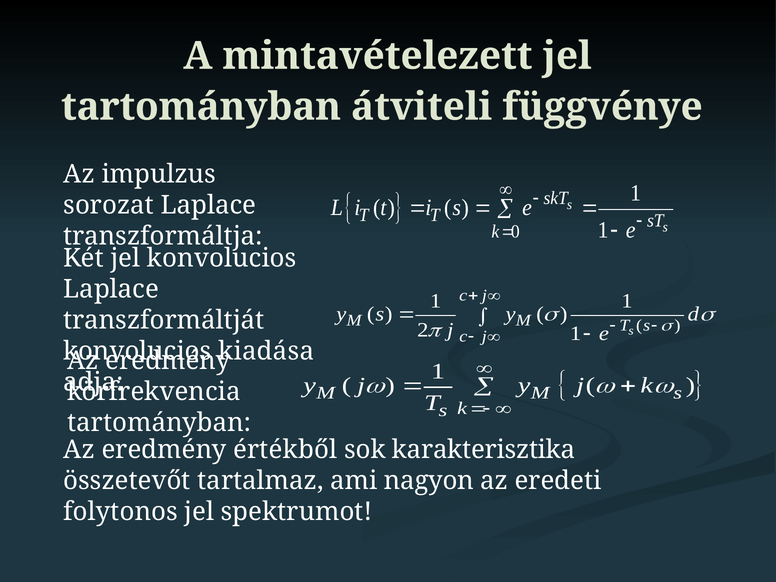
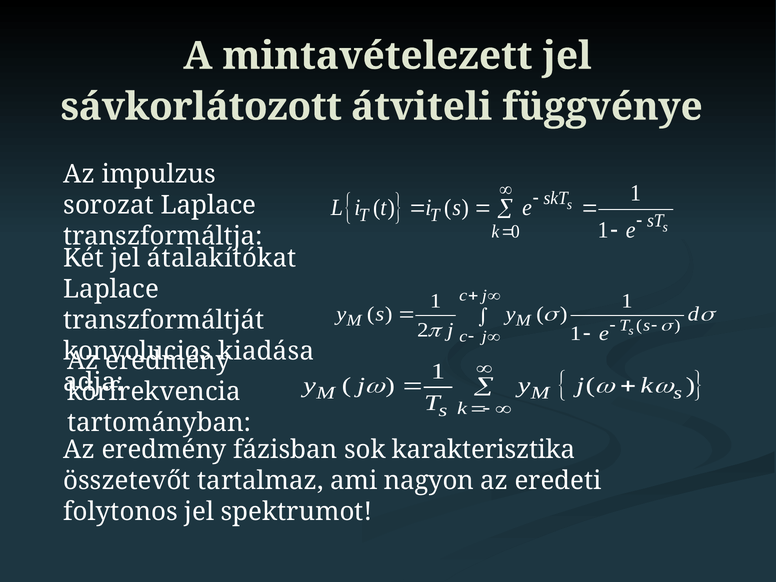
tartományban: tartományban -> sávkorlátozott (201, 107)
jel konvolucios: konvolucios -> átalakítókat (222, 258)
értékből: értékből -> fázisban (285, 450)
